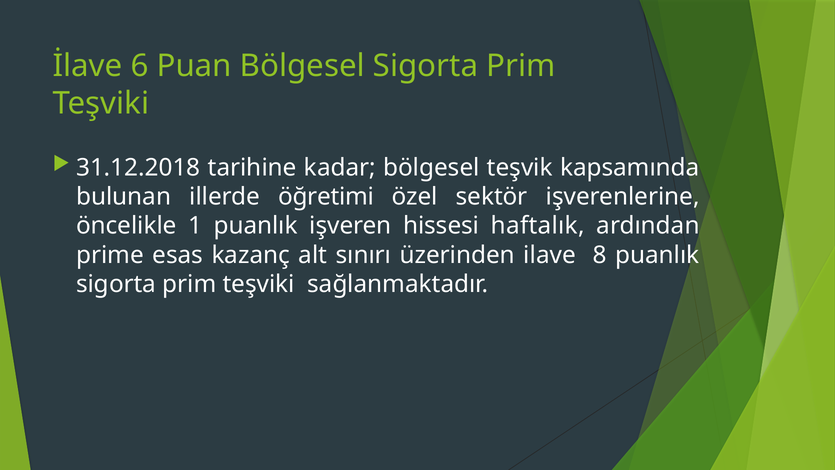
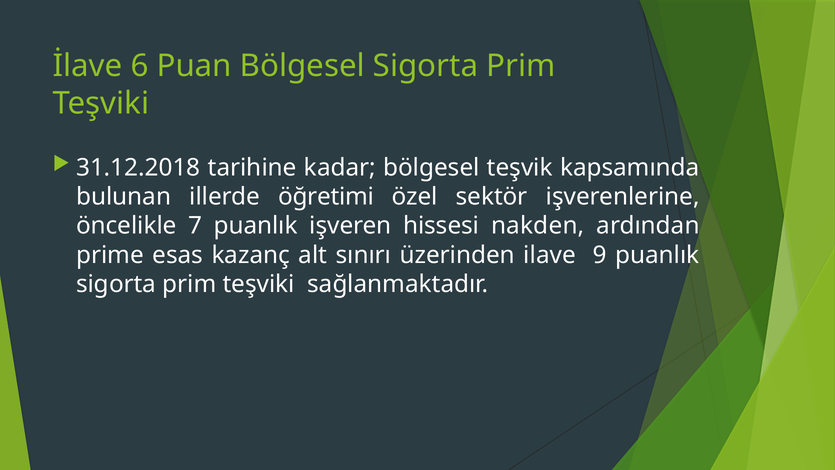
1: 1 -> 7 (195, 226)
haftalık: haftalık -> nakden (538, 226)
8: 8 -> 9 (600, 255)
